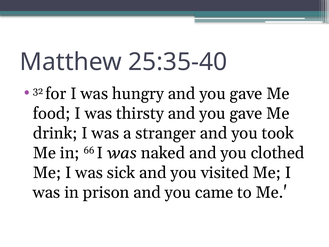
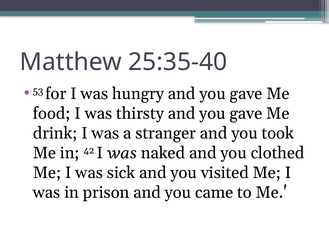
32: 32 -> 53 (38, 91)
66: 66 -> 42 (89, 150)
